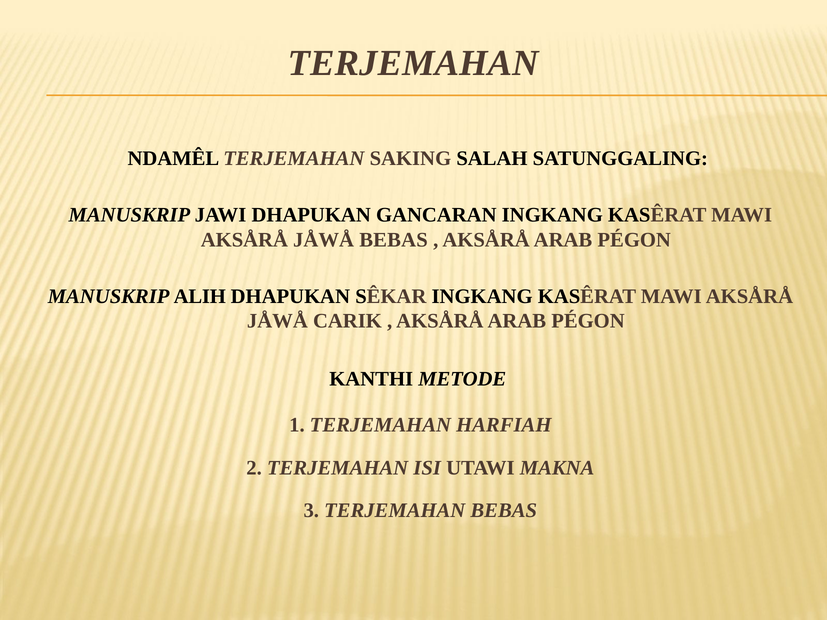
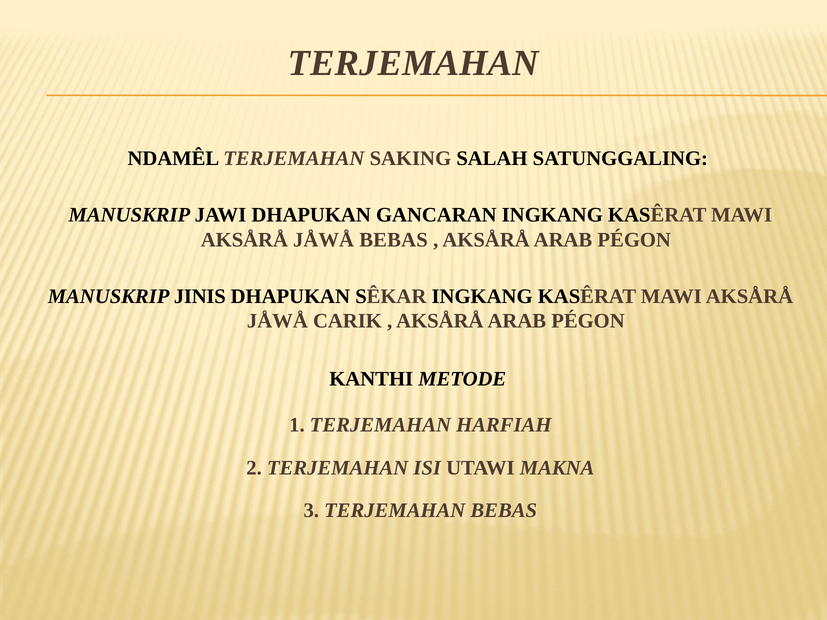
ALIH: ALIH -> JINIS (200, 296)
